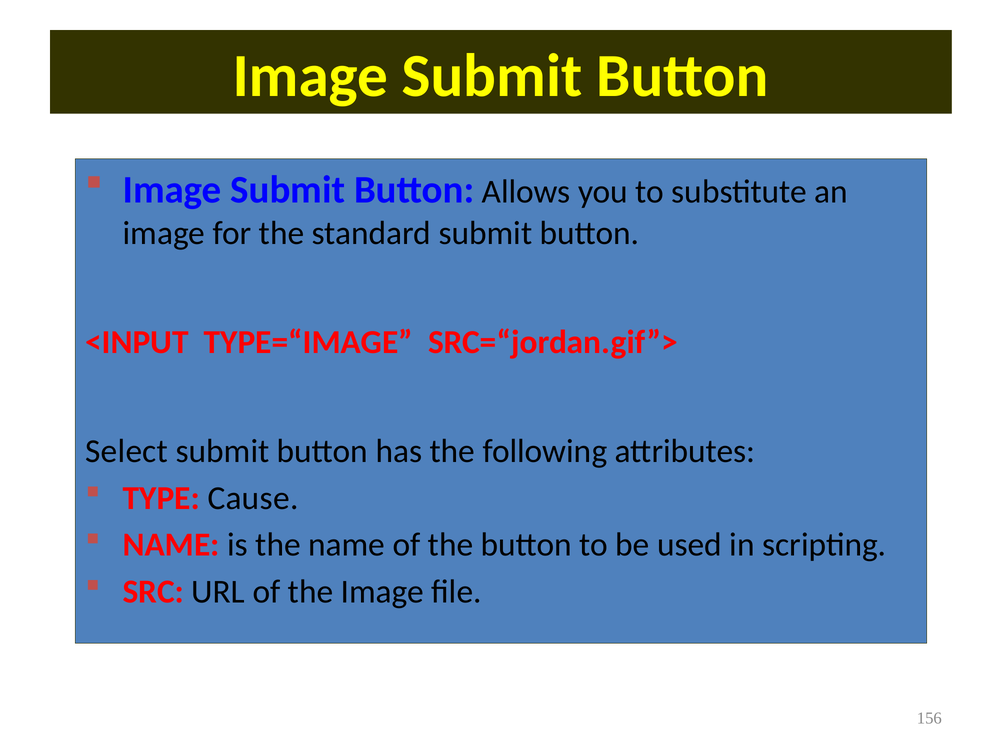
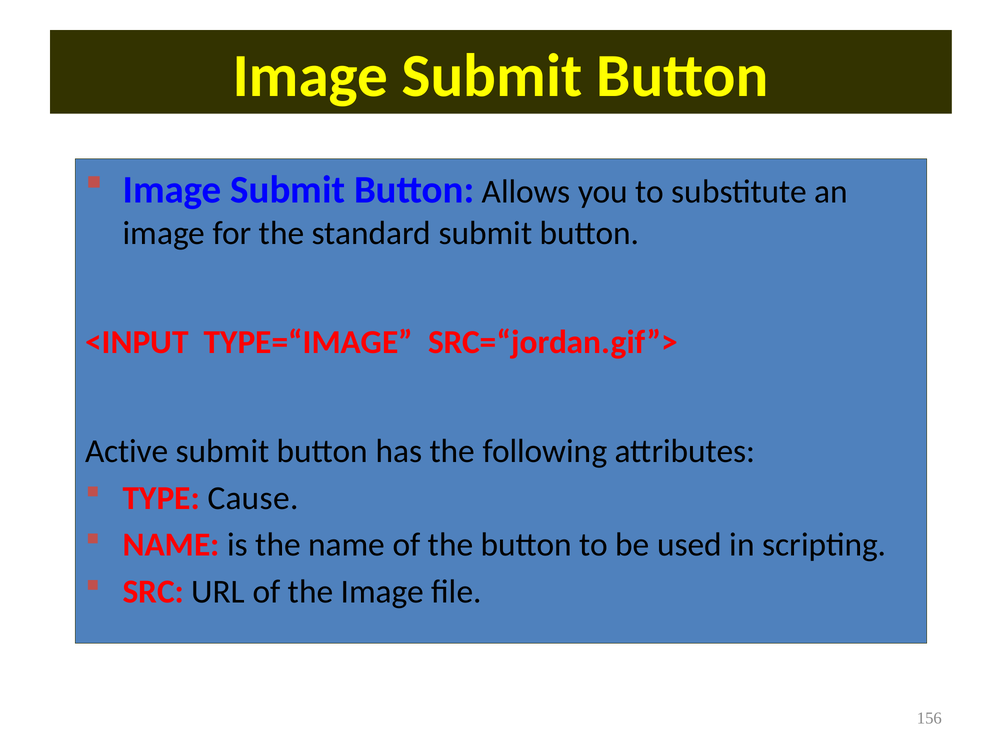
Select: Select -> Active (127, 451)
